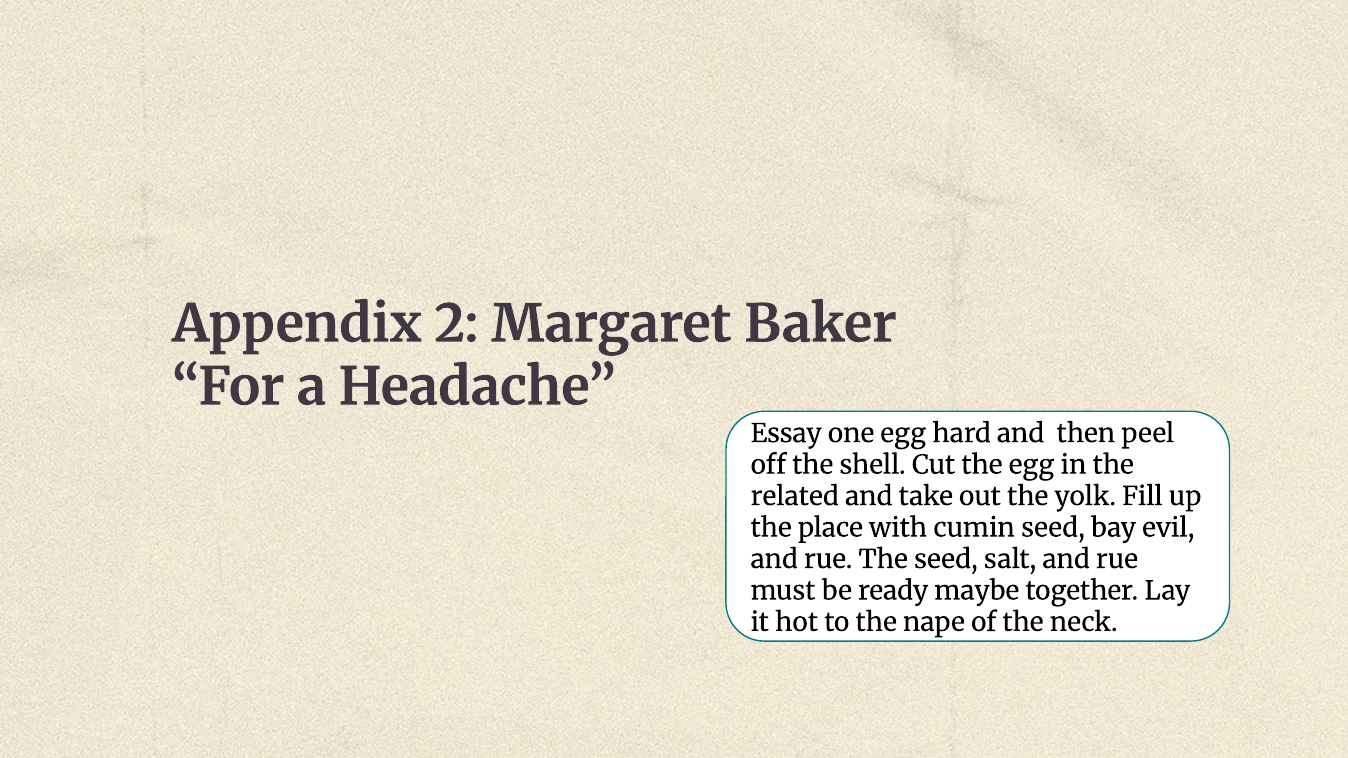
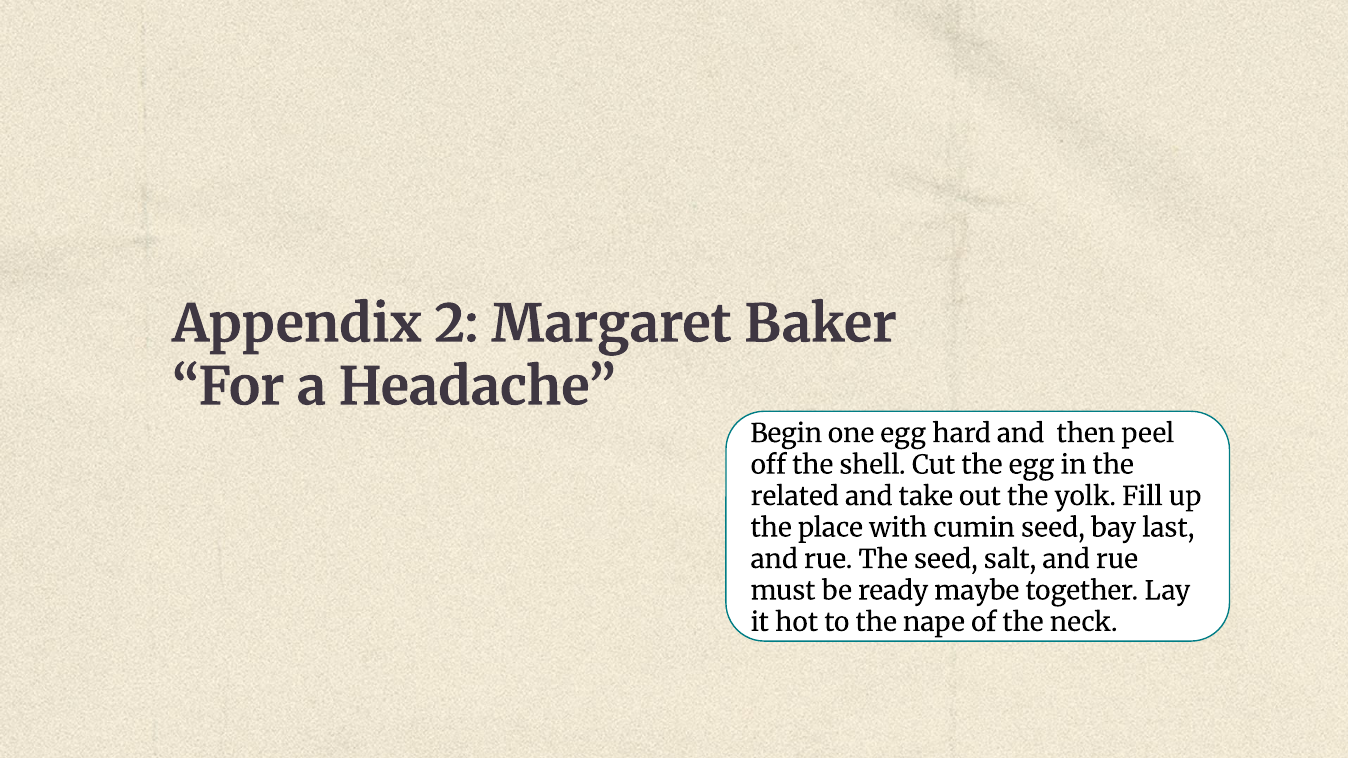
Essay: Essay -> Begin (786, 434)
evil: evil -> last (1168, 528)
